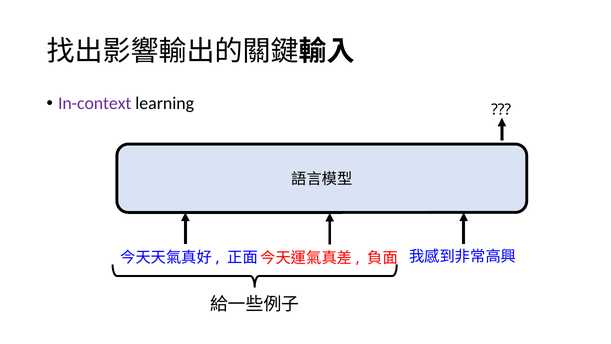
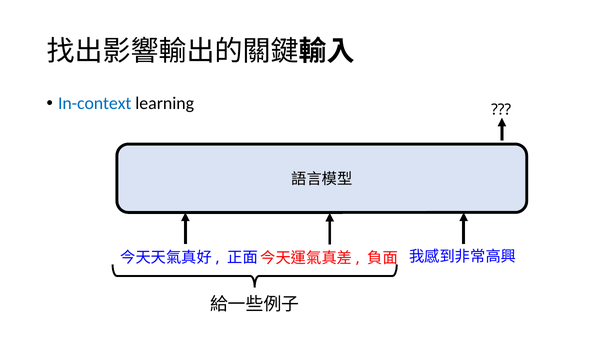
In-context colour: purple -> blue (95, 103)
